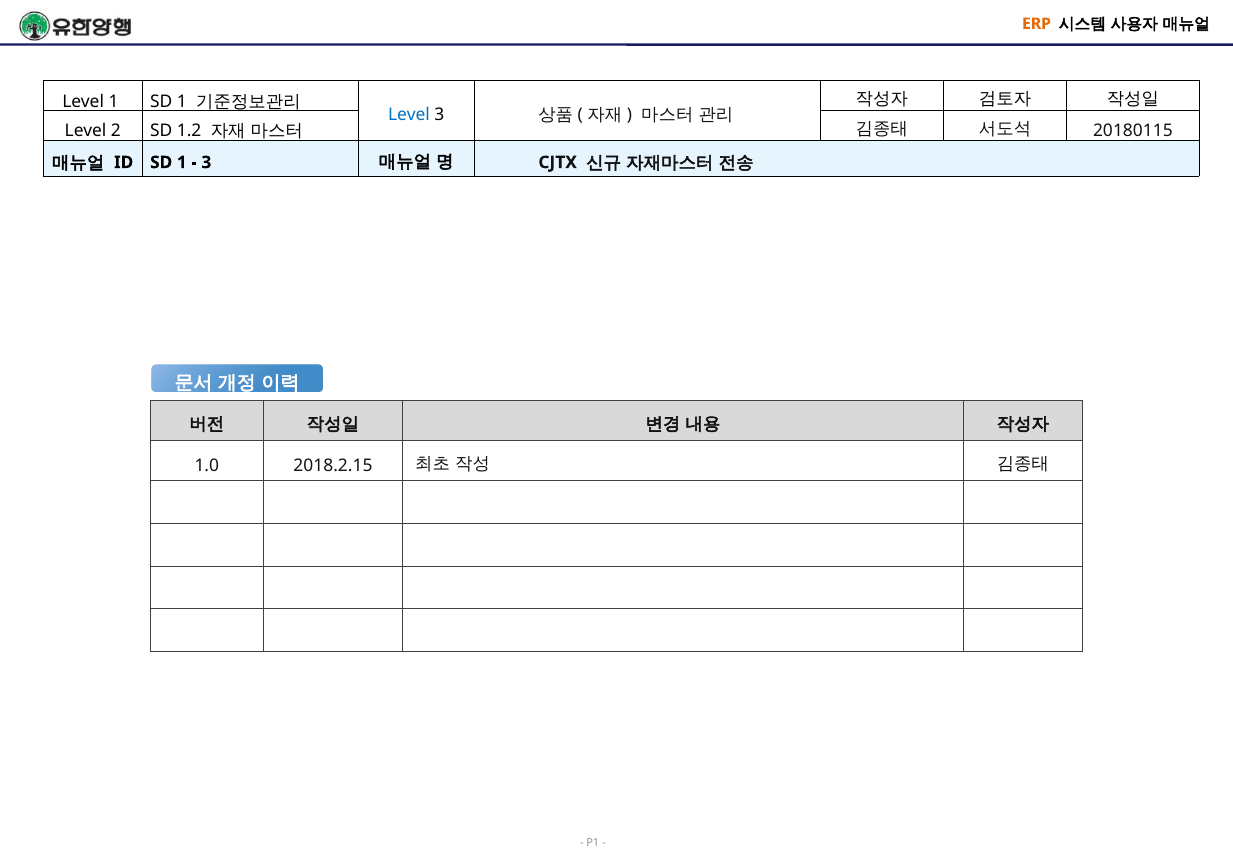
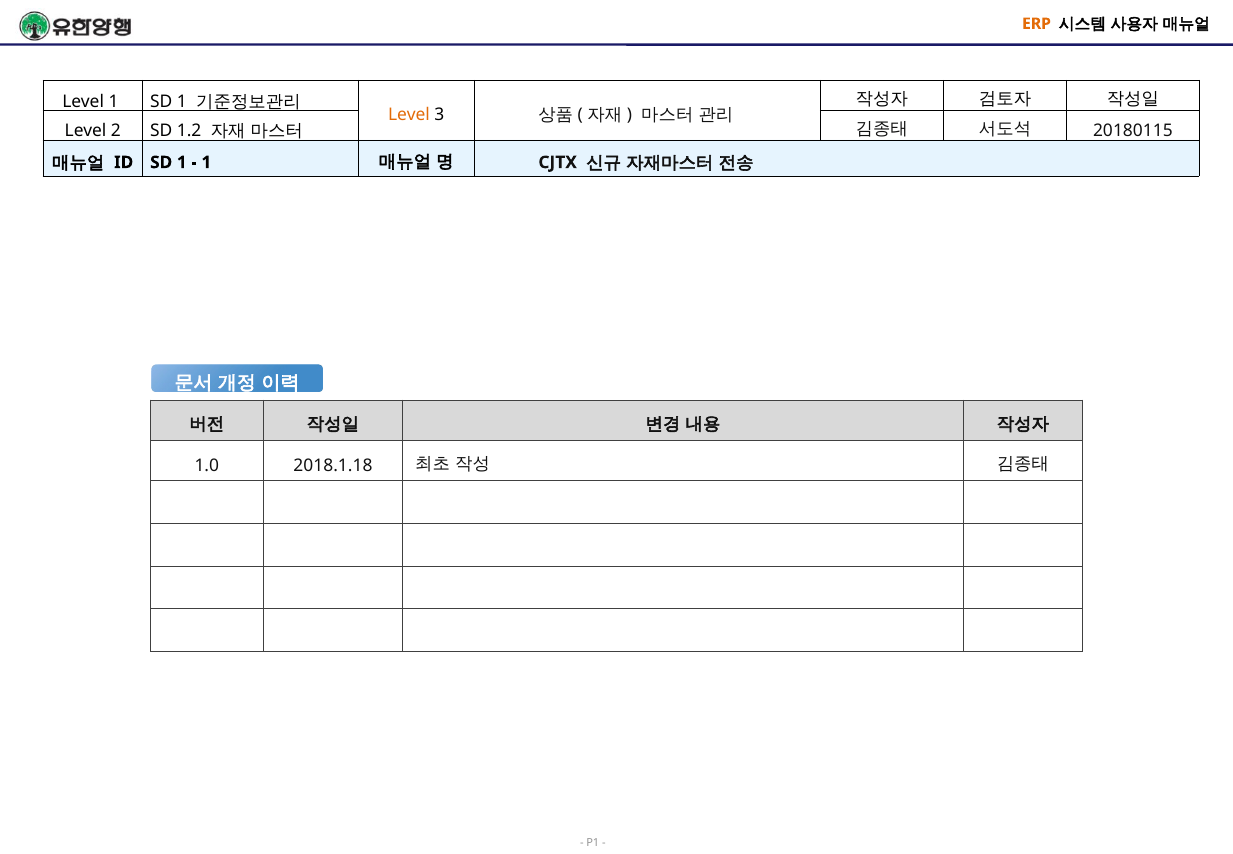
Level colour: blue -> orange (409, 115)
3: 3 -> 1 (206, 162)
2018.2.15: 2018.2.15 -> 2018.1.18 (333, 466)
